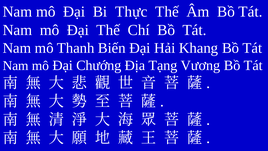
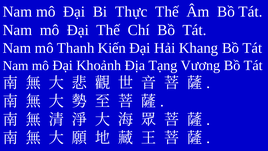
Biến: Biến -> Kiến (112, 48)
Chướng: Chướng -> Khoảnh (99, 65)
